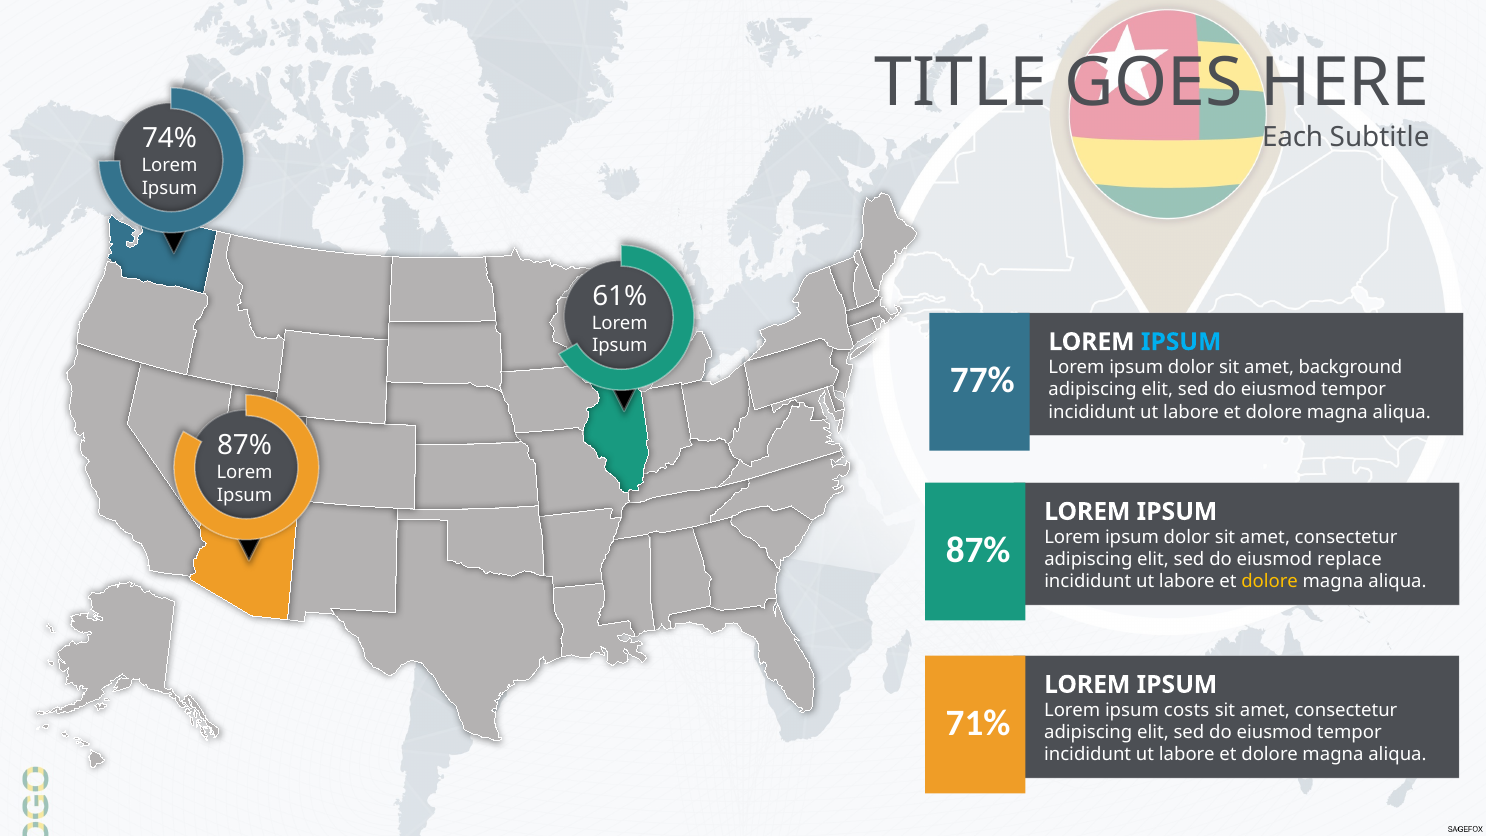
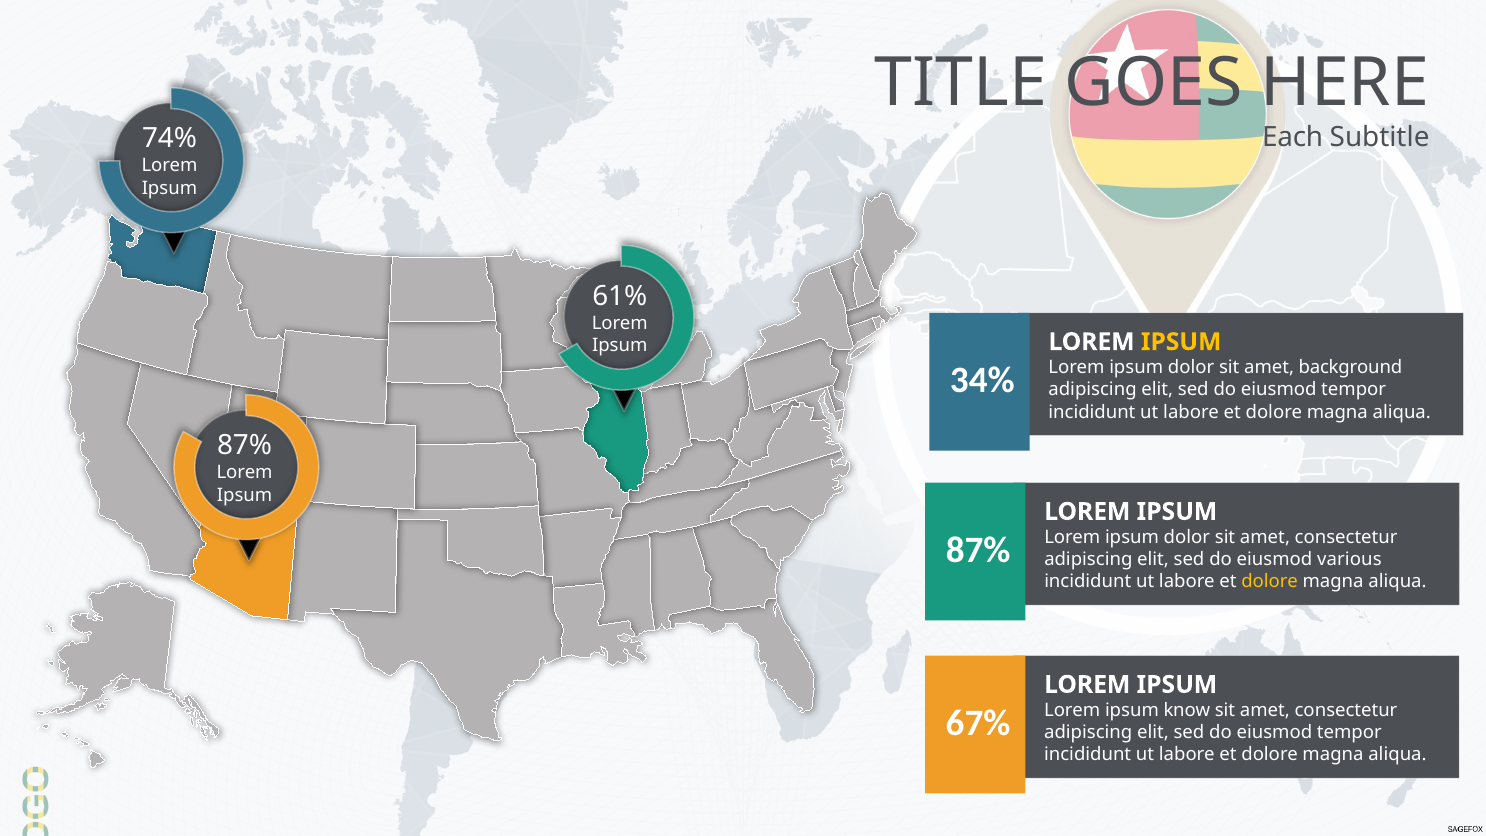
IPSUM colour: light blue -> yellow (1181, 342)
77%: 77% -> 34% (982, 380)
replace: replace -> various (1349, 559)
costs: costs -> know (1187, 710)
71%: 71% -> 67% (978, 723)
